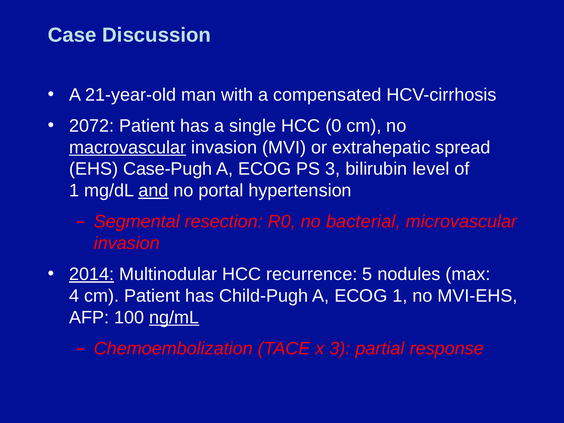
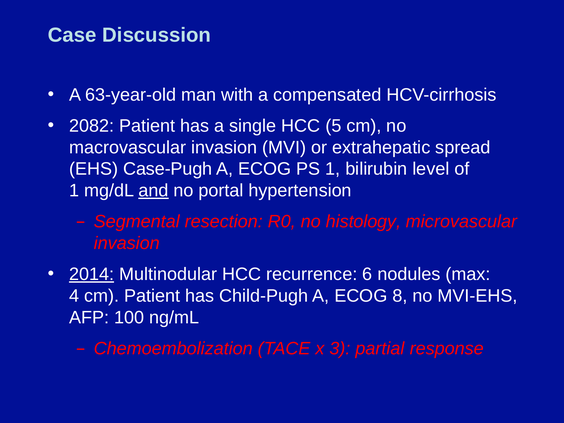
21-year-old: 21-year-old -> 63-year-old (131, 95)
2072: 2072 -> 2082 (92, 126)
0: 0 -> 5 (333, 126)
macrovascular underline: present -> none (128, 147)
PS 3: 3 -> 1 (333, 169)
bacterial: bacterial -> histology (364, 222)
5: 5 -> 6 (367, 274)
ECOG 1: 1 -> 8 (400, 296)
ng/mL underline: present -> none (174, 317)
